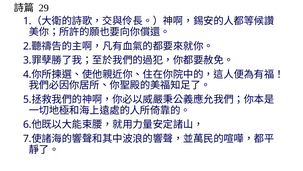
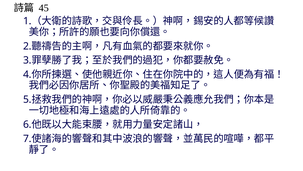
29: 29 -> 45 (44, 8)
